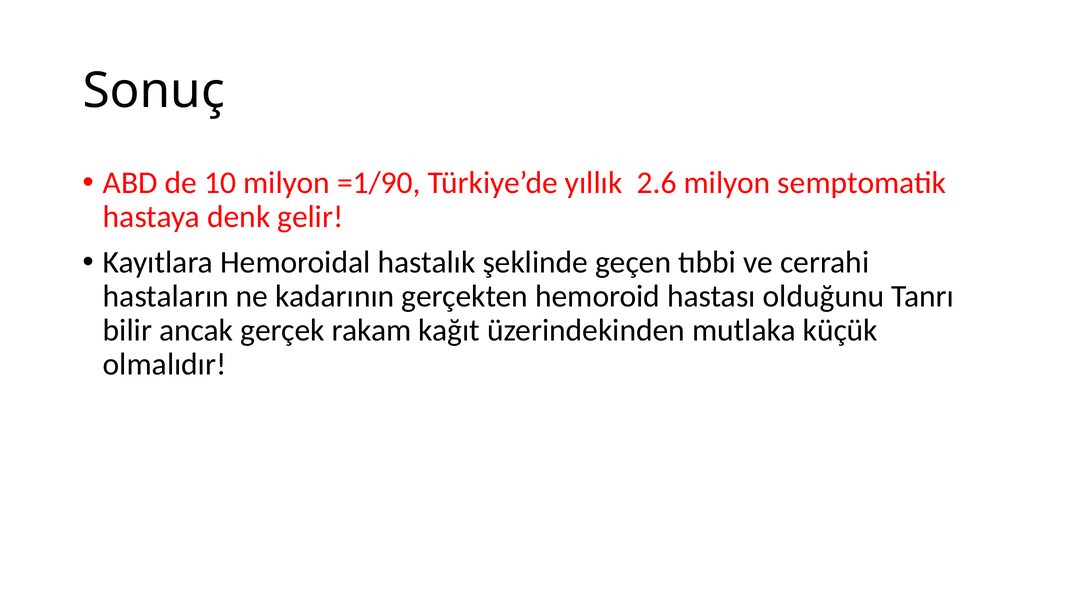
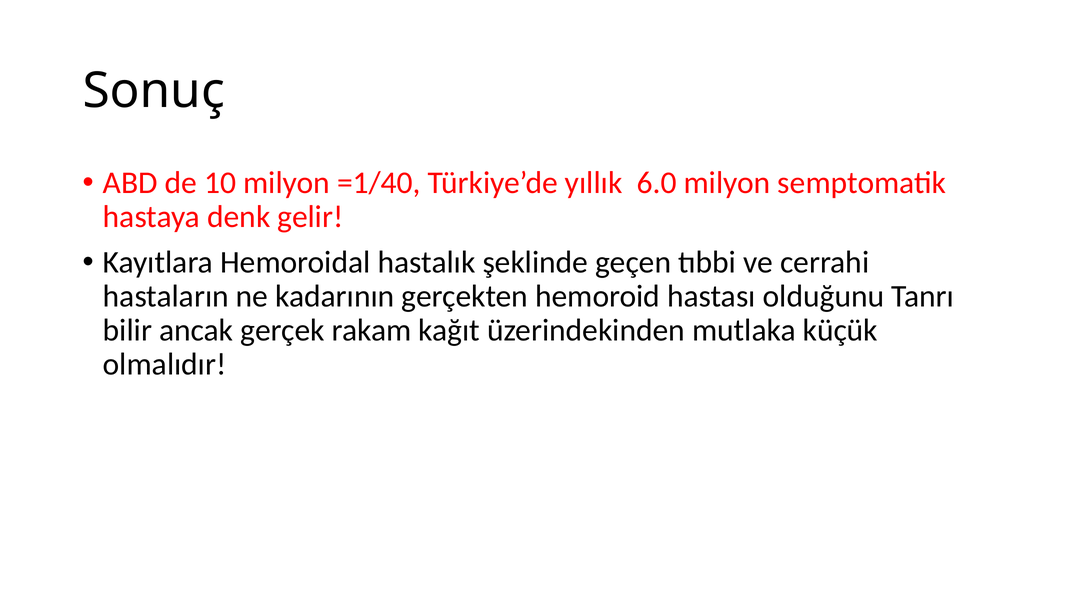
=1/90: =1/90 -> =1/40 (379, 183)
2.6: 2.6 -> 6.0 (657, 183)
